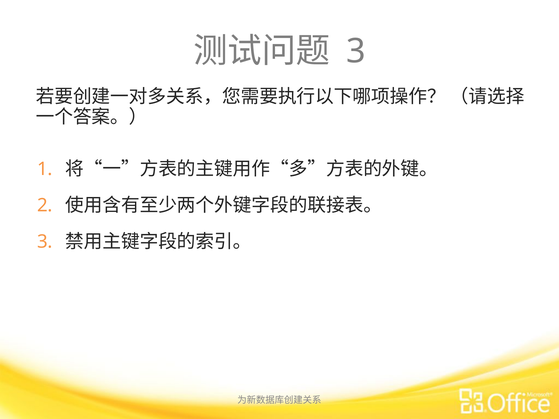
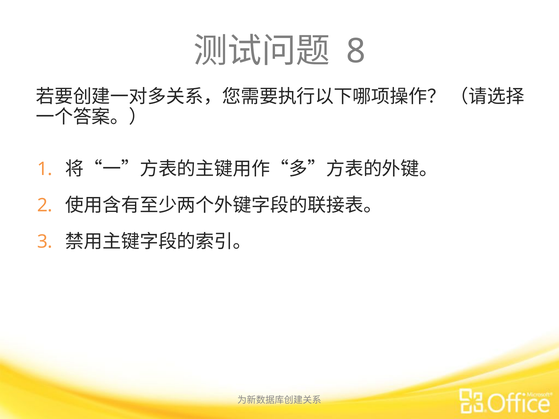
3: 3 -> 8 (356, 51)
